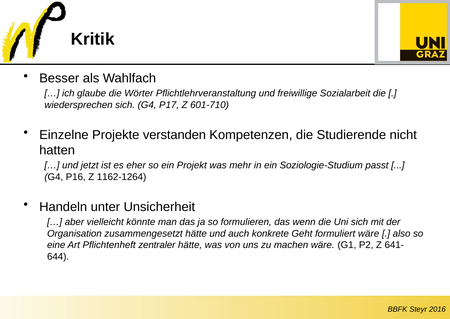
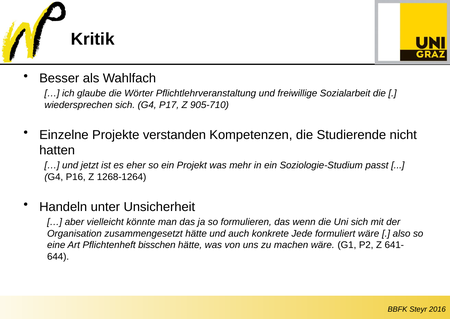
601-710: 601-710 -> 905-710 (210, 105)
1162-1264: 1162-1264 -> 1268-1264 (122, 177)
Geht: Geht -> Jede (302, 234)
zentraler: zentraler -> bisschen (157, 245)
